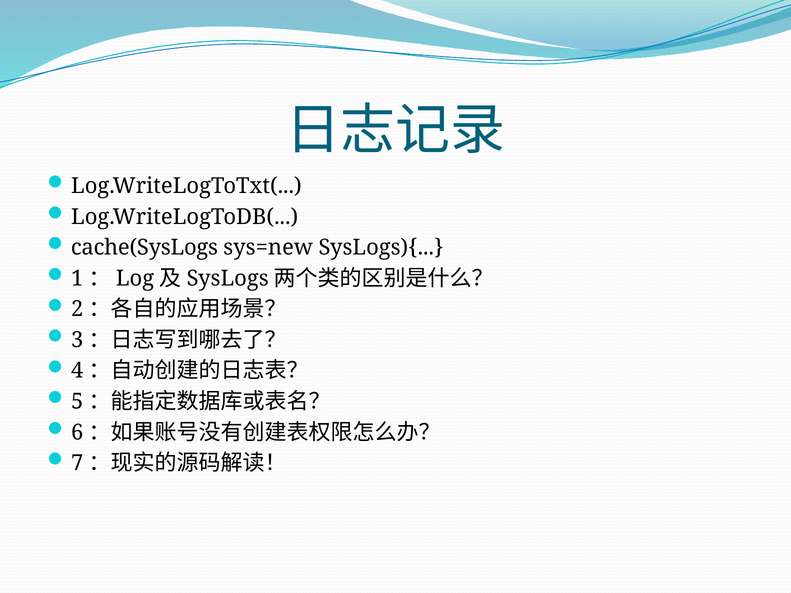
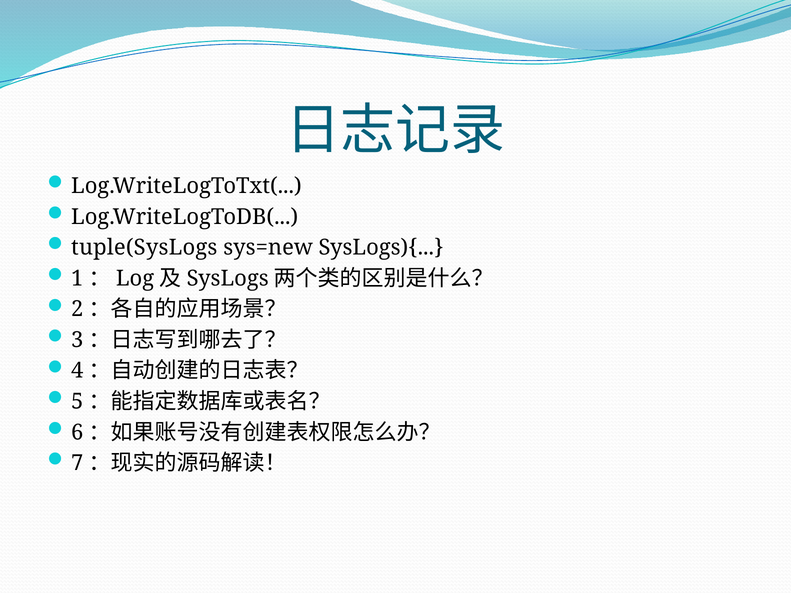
cache(SysLogs: cache(SysLogs -> tuple(SysLogs (144, 248)
